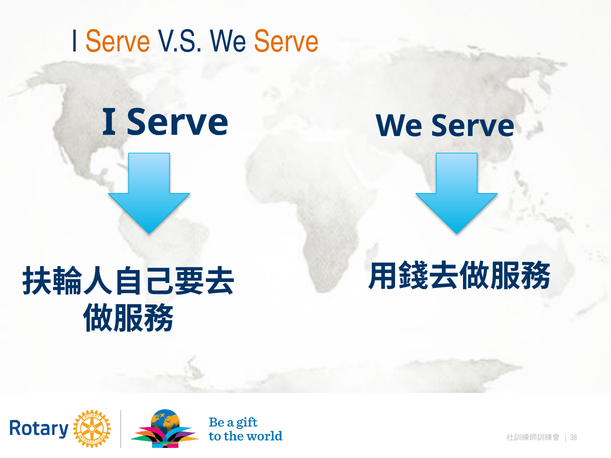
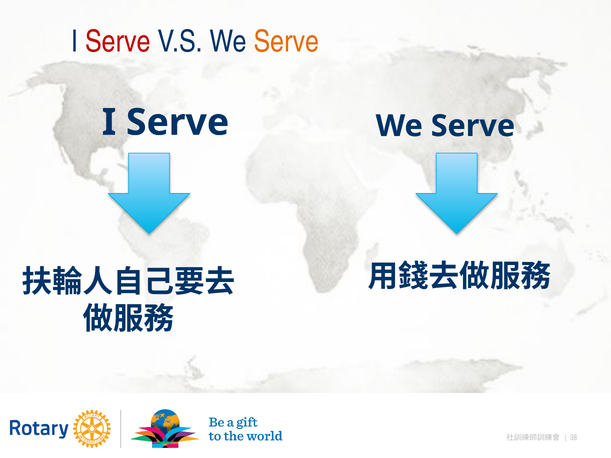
Serve colour: orange -> red (118, 42)
